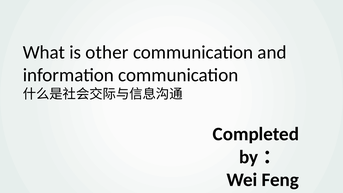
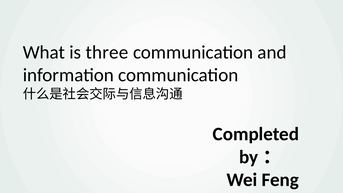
other: other -> three (107, 52)
